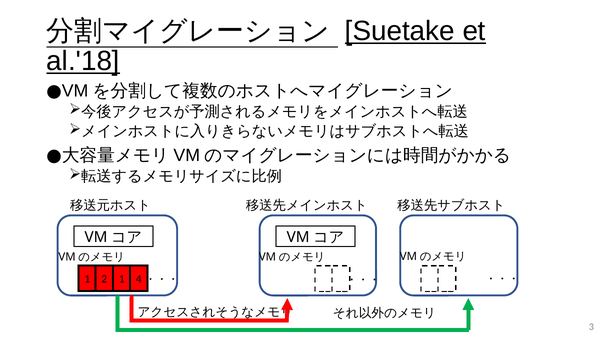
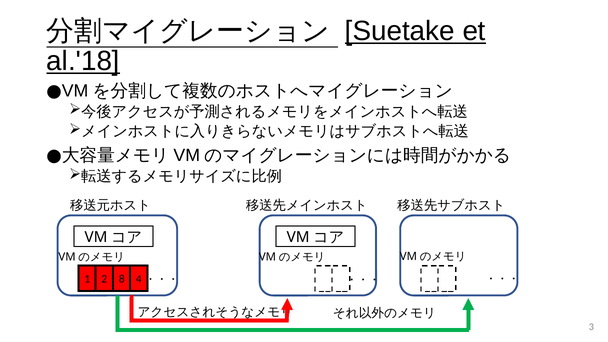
2 1: 1 -> 8 (122, 279)
